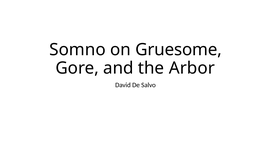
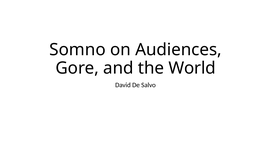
Gruesome: Gruesome -> Audiences (178, 49)
Arbor: Arbor -> World (192, 68)
